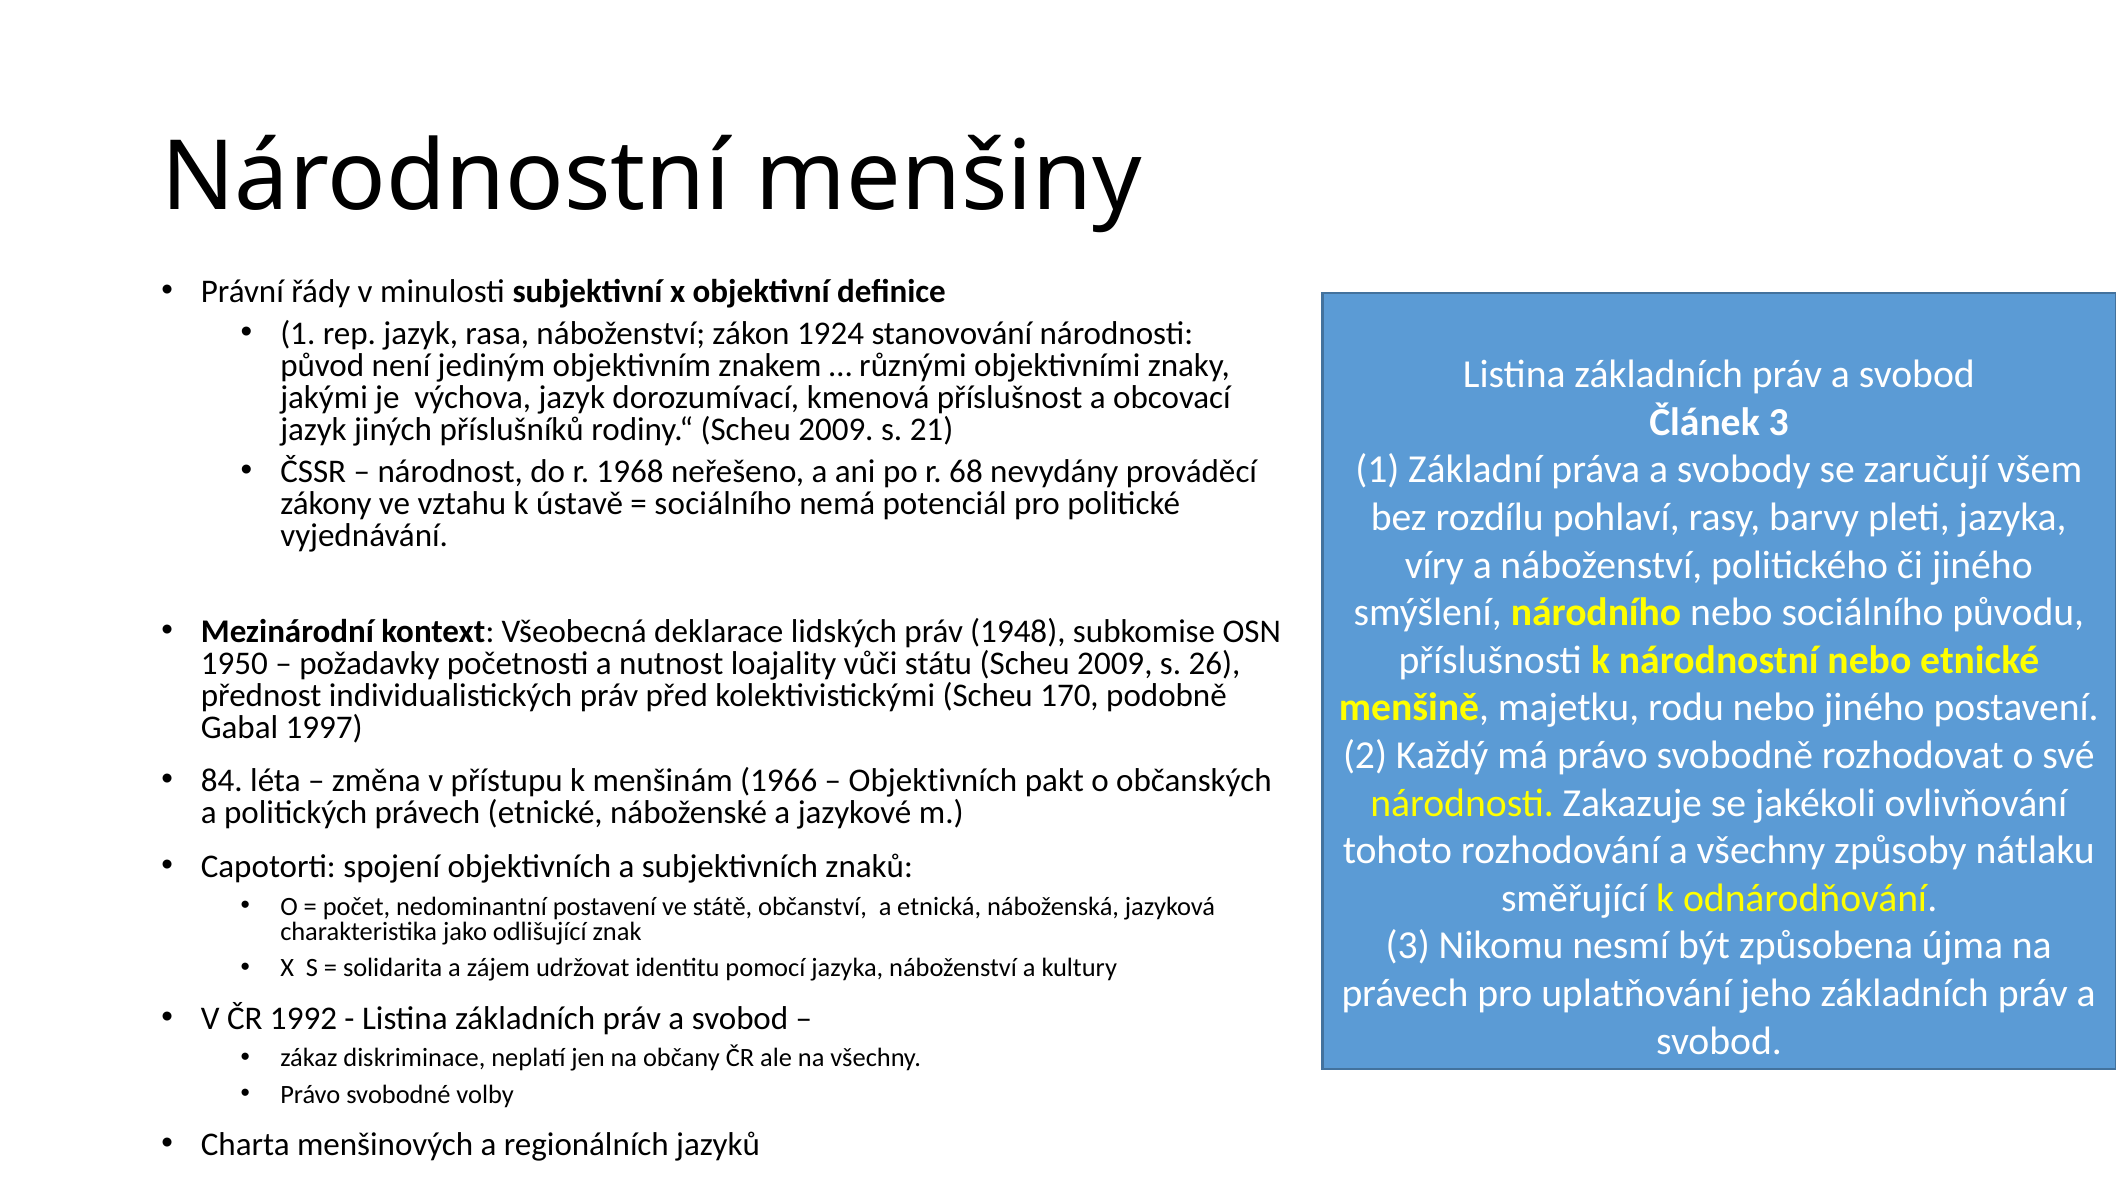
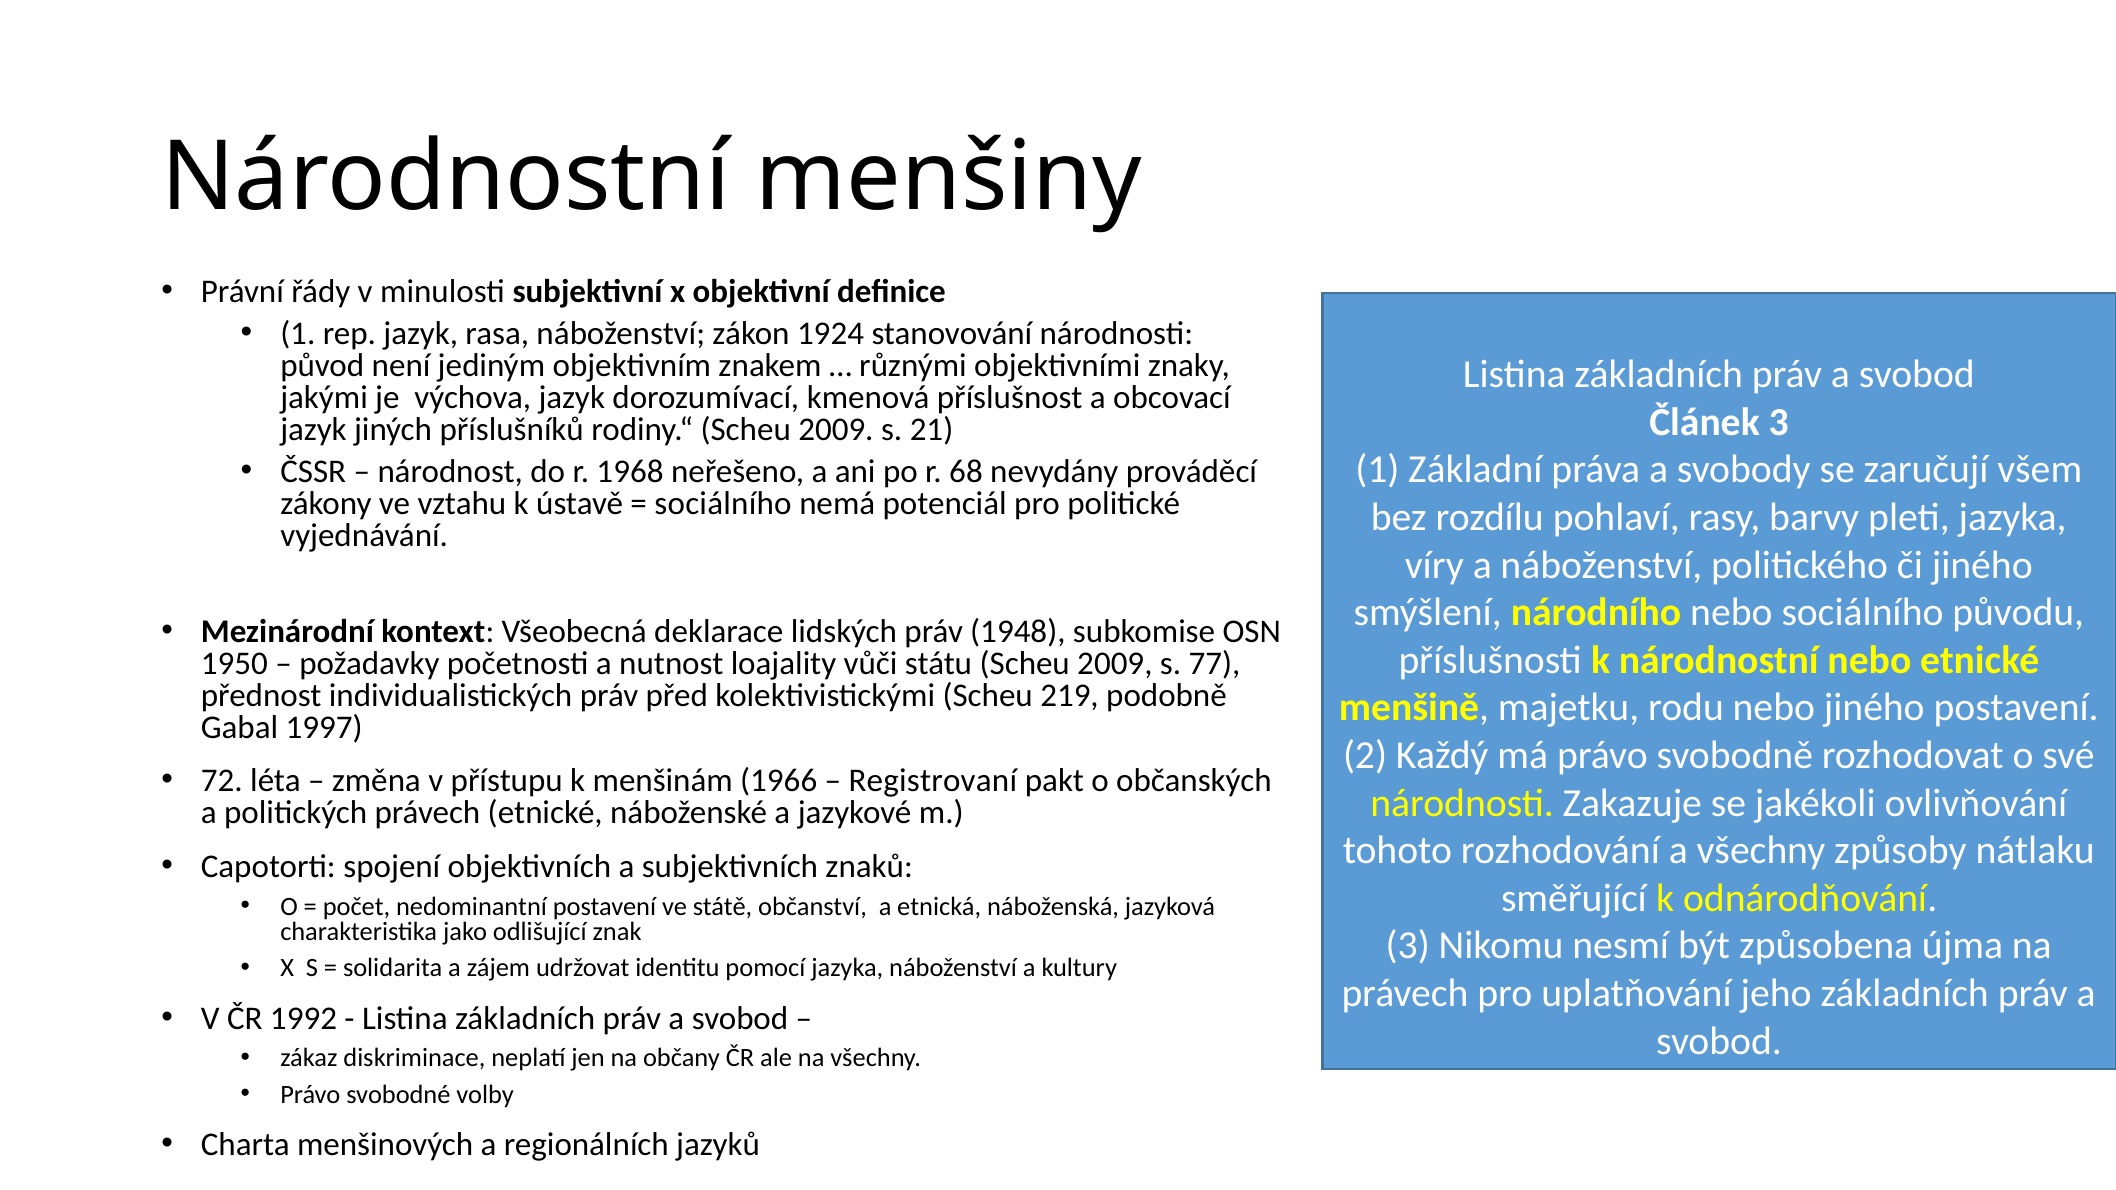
26: 26 -> 77 (1215, 664)
170: 170 -> 219 (1070, 696)
84: 84 -> 72 (222, 781)
Objektivních: Objektivních -> Registrovaní (933, 781)
